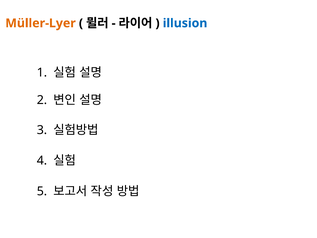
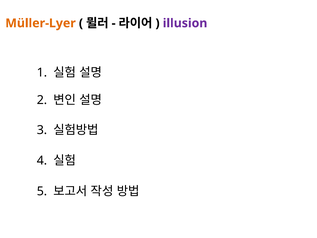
illusion colour: blue -> purple (185, 23)
